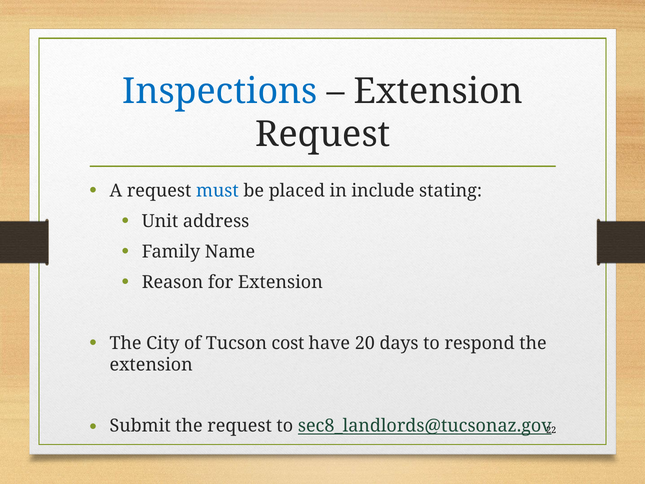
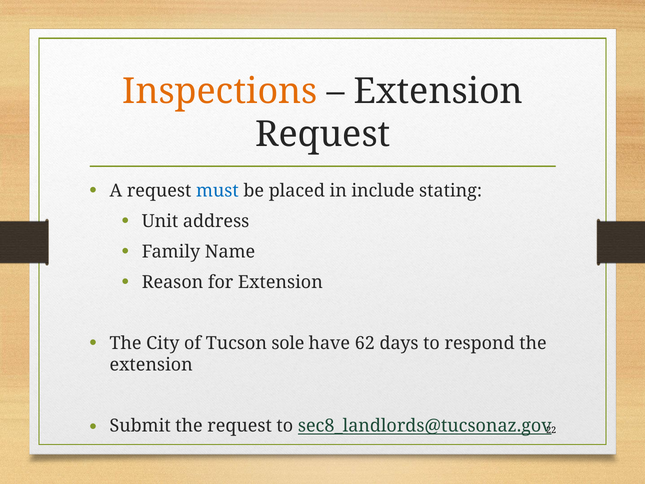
Inspections colour: blue -> orange (220, 92)
cost: cost -> sole (288, 343)
20: 20 -> 62 (365, 343)
